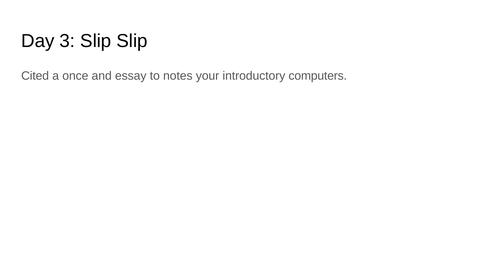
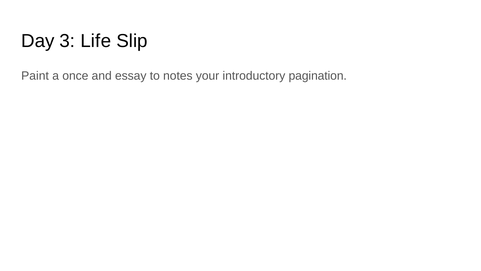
3 Slip: Slip -> Life (96, 41)
Cited: Cited -> Paint (35, 76)
computers: computers -> pagination (318, 76)
